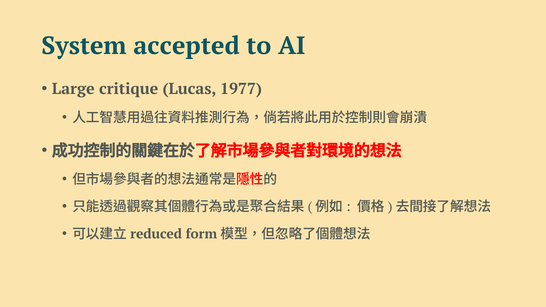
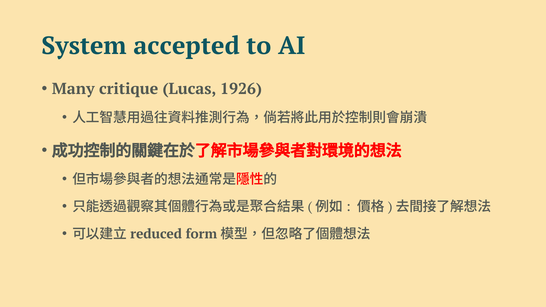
Large: Large -> Many (73, 89)
1977: 1977 -> 1926 (241, 89)
